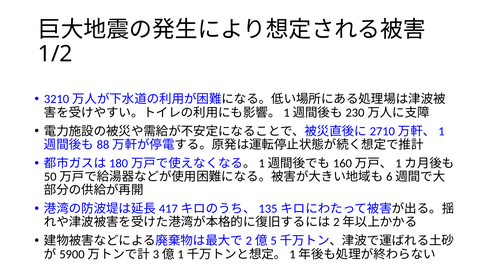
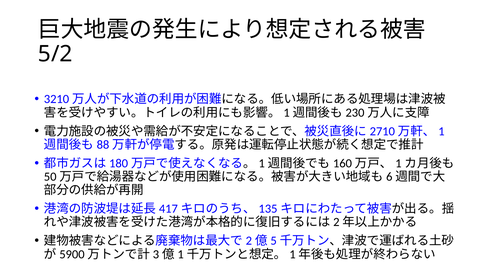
1/2: 1/2 -> 5/2 (55, 54)
